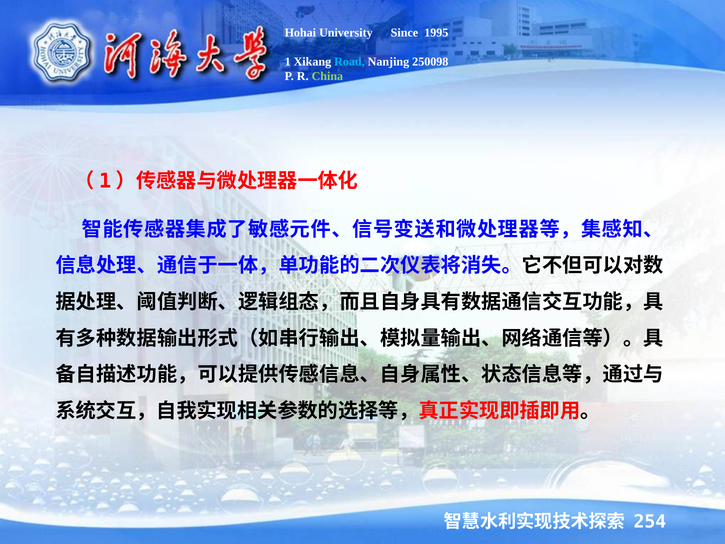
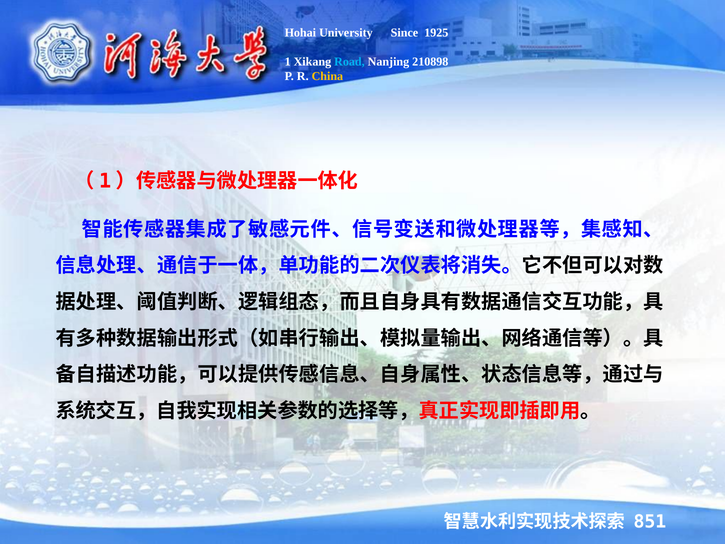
1995: 1995 -> 1925 (436, 33)
250098: 250098 -> 210898 (430, 62)
China colour: light green -> yellow (327, 76)
254: 254 -> 851 (650, 522)
